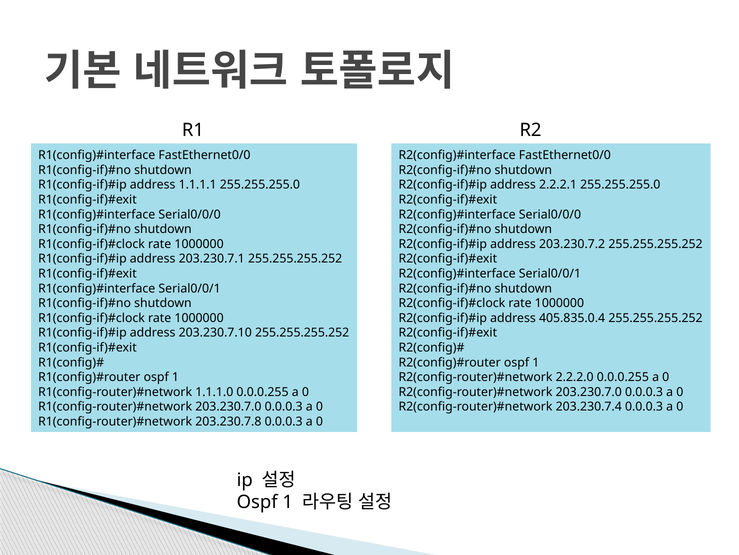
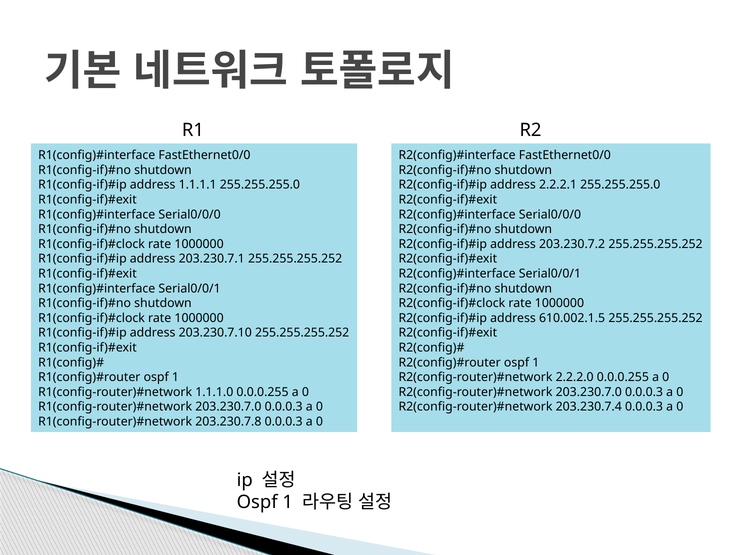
405.835.0.4: 405.835.0.4 -> 610.002.1.5 (572, 318)
